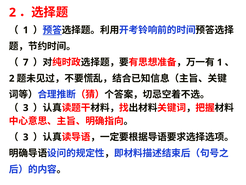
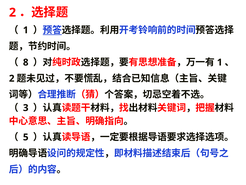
7: 7 -> 8 (26, 62)
3: 3 -> 5 (26, 137)
